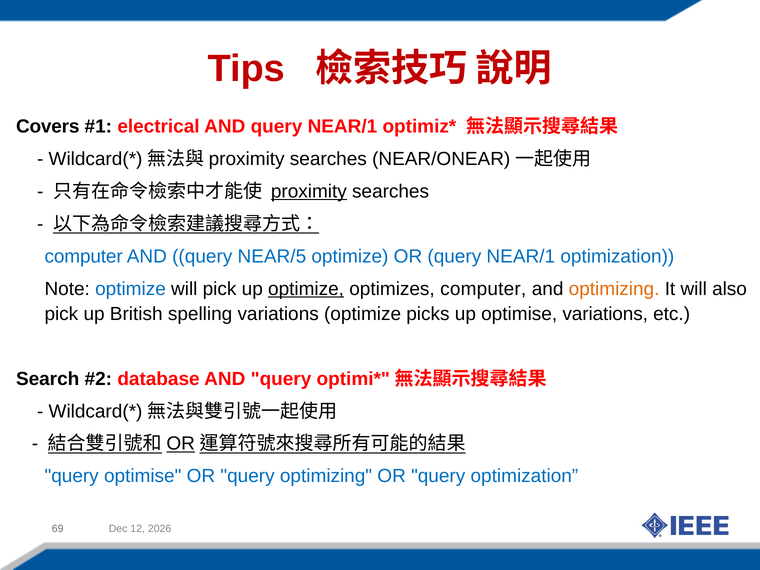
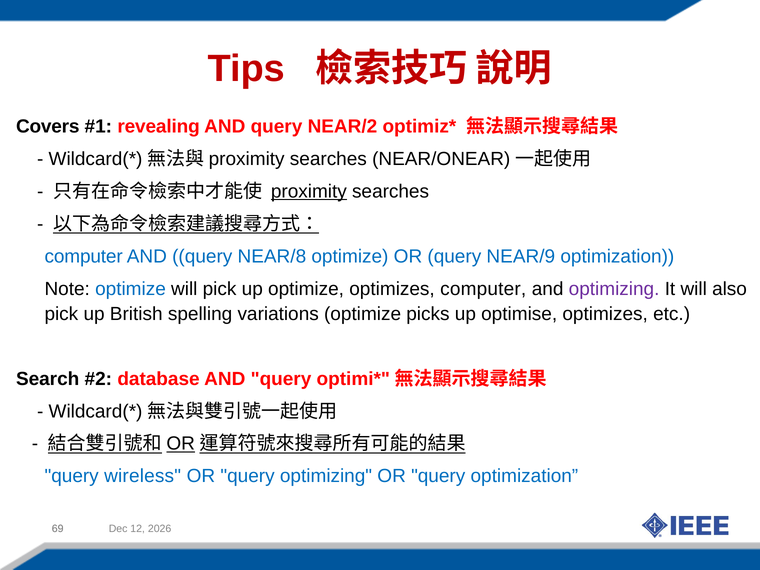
electrical: electrical -> revealing (159, 126)
AND query NEAR/1: NEAR/1 -> NEAR/2 (342, 126)
NEAR/5: NEAR/5 -> NEAR/8 (272, 256)
OR query NEAR/1: NEAR/1 -> NEAR/9 (521, 256)
optimize underline: present -> none (306, 289)
optimizing colour: orange -> purple (614, 289)
optimise variations: variations -> optimizes (605, 314)
query optimise: optimise -> wireless (143, 476)
